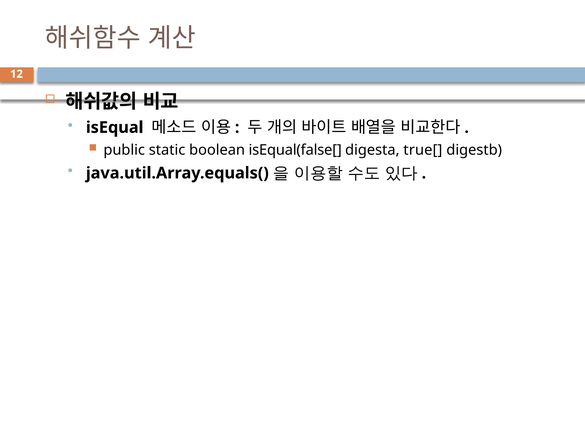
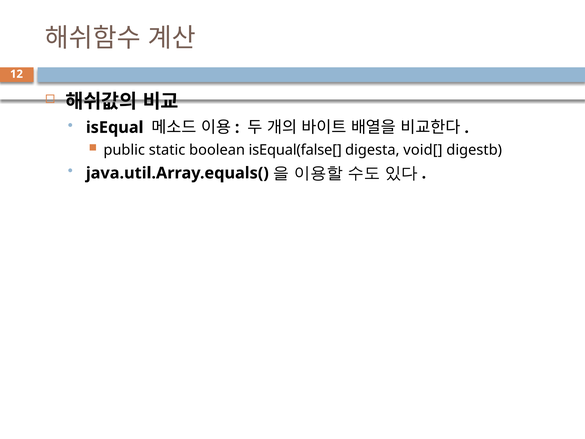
true[: true[ -> void[ (423, 150)
